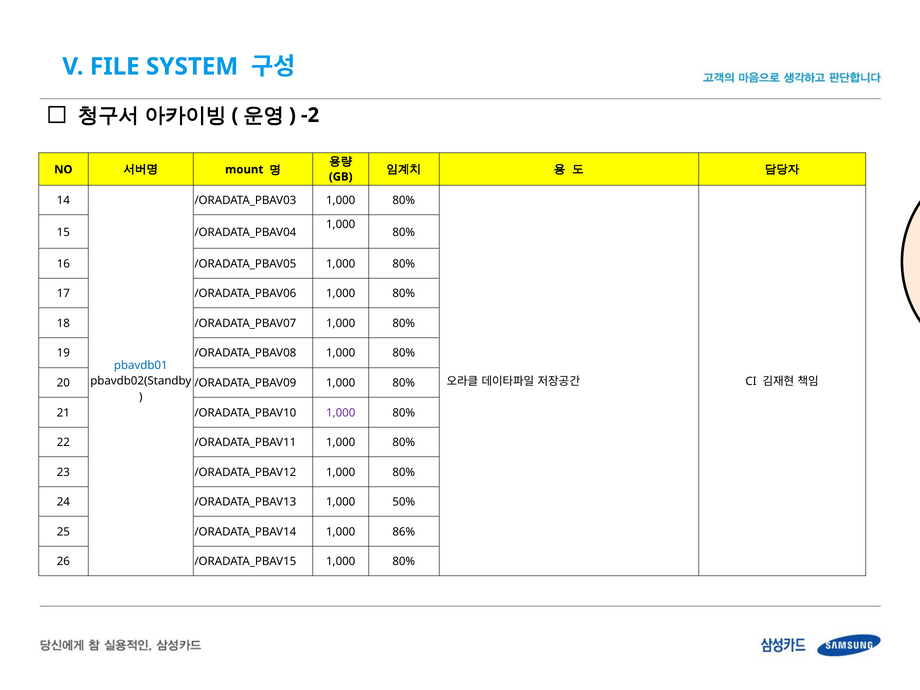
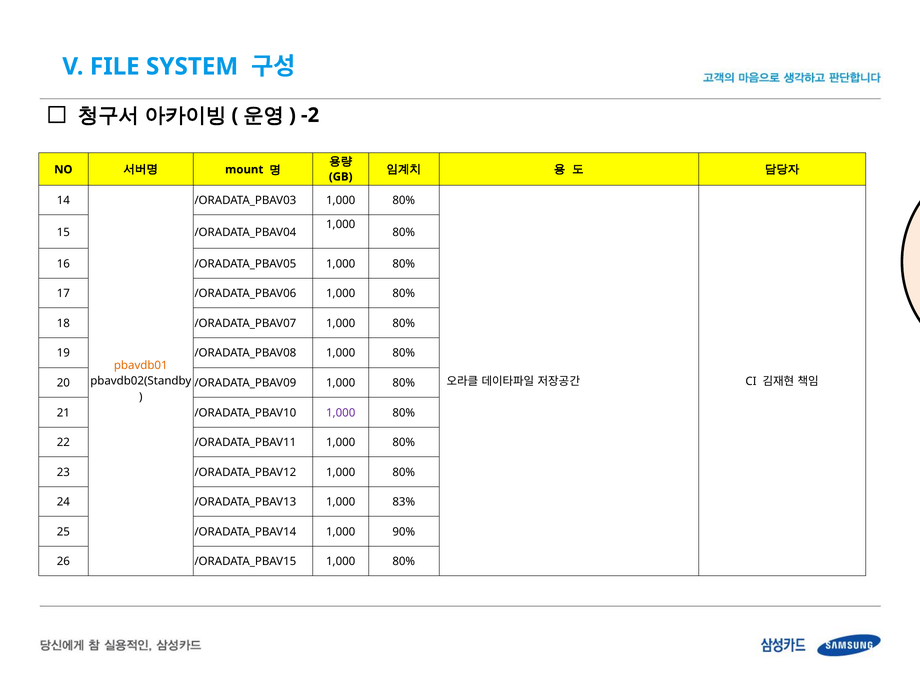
pbavdb01 colour: blue -> orange (141, 365)
50%: 50% -> 83% (404, 502)
86%: 86% -> 90% (404, 532)
